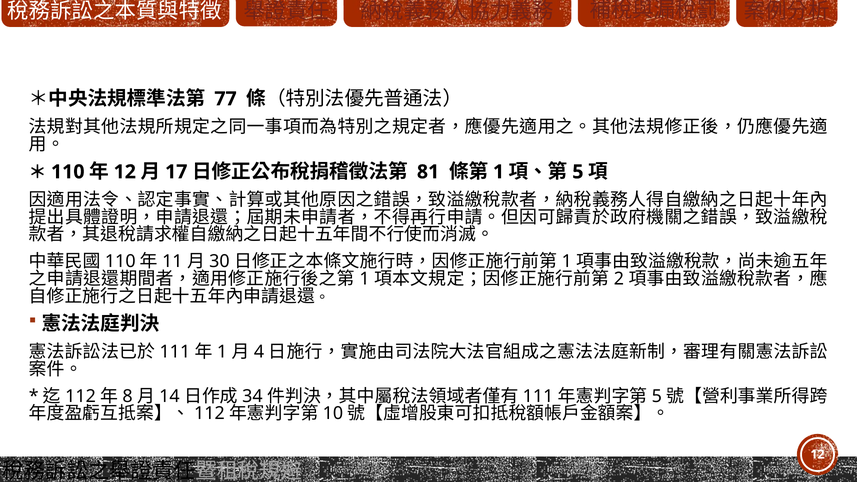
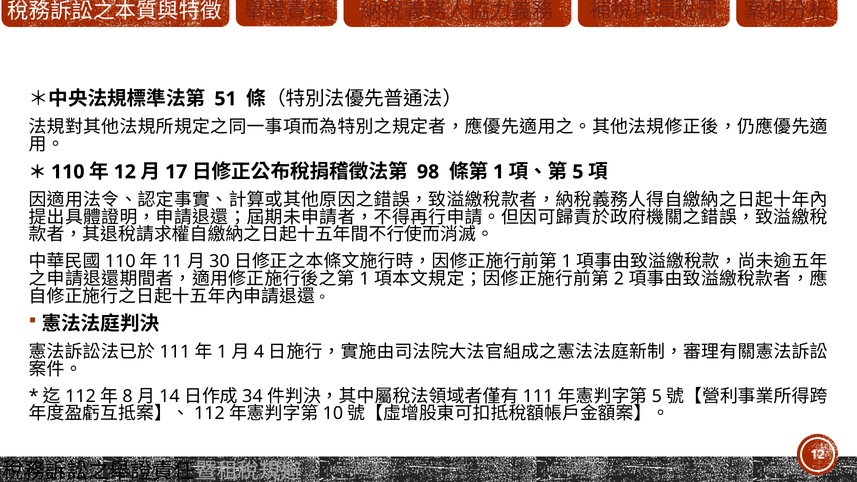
77: 77 -> 51 (226, 99)
81: 81 -> 98 (428, 172)
